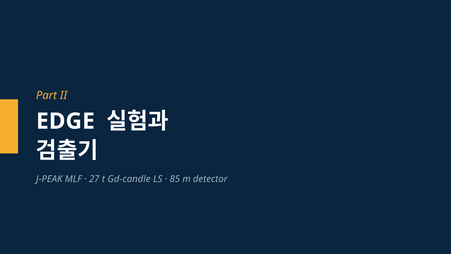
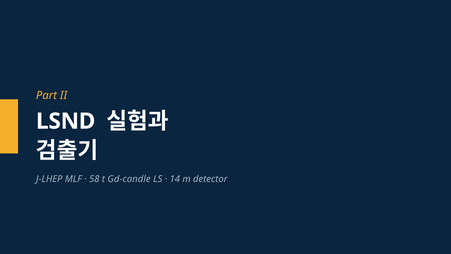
EDGE: EDGE -> LSND (66, 121)
J-PEAK: J-PEAK -> J-LHEP (49, 179)
27: 27 -> 58 (94, 179)
85: 85 -> 14 (175, 179)
